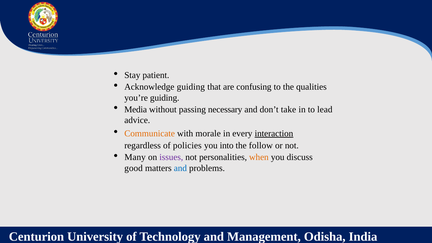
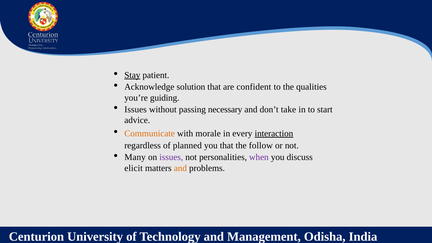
Stay underline: none -> present (132, 75)
Acknowledge guiding: guiding -> solution (191, 87)
confusing: confusing -> confident (254, 87)
Media: Media -> Issues (136, 109)
lead: lead -> start (325, 109)
policies: policies -> planned (187, 146)
you into: into -> that (227, 146)
when colour: orange -> purple (259, 157)
good: good -> elicit (134, 168)
and colour: blue -> orange (180, 168)
